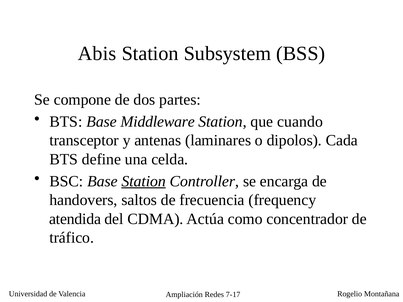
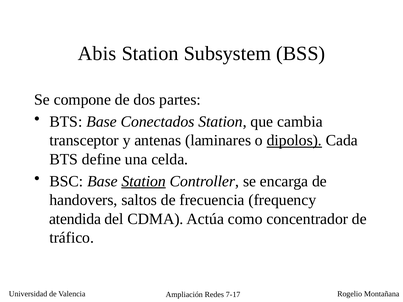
Middleware: Middleware -> Conectados (157, 122)
cuando: cuando -> cambia (300, 122)
dipolos underline: none -> present (294, 141)
